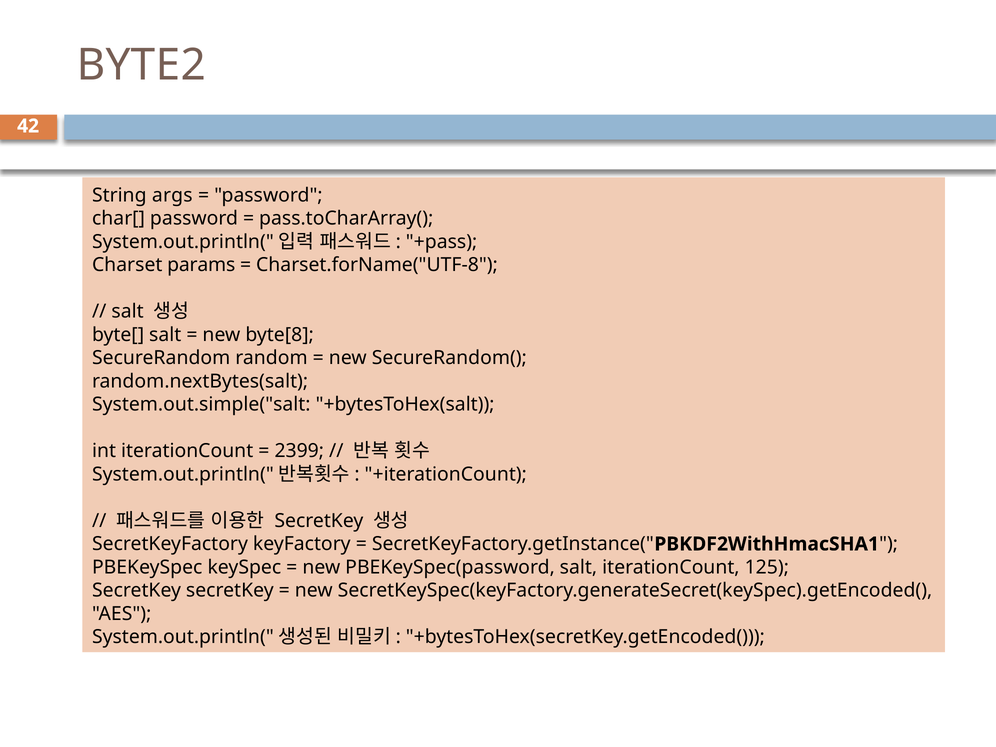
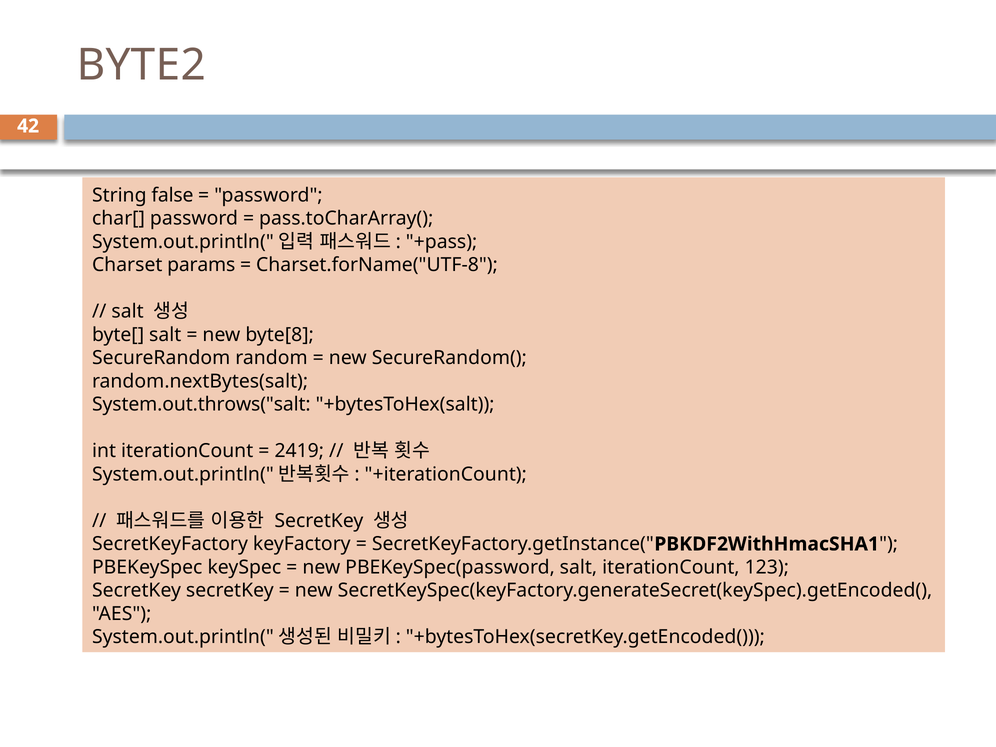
args: args -> false (172, 195)
System.out.simple("salt: System.out.simple("salt -> System.out.throws("salt (201, 405)
2399: 2399 -> 2419 (299, 451)
125: 125 -> 123 (767, 567)
